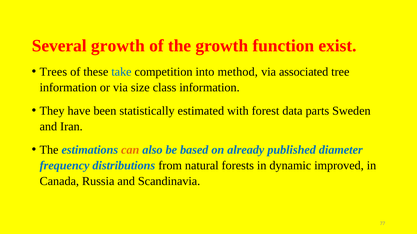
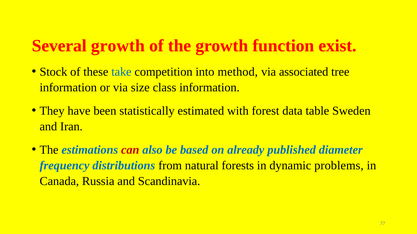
Trees: Trees -> Stock (53, 72)
parts: parts -> table (317, 111)
can colour: orange -> red (130, 150)
improved: improved -> problems (339, 166)
